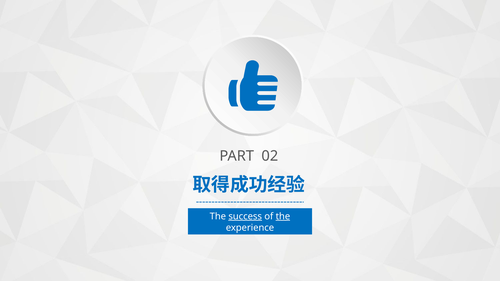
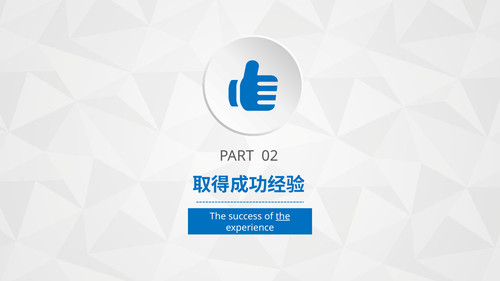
success underline: present -> none (245, 217)
